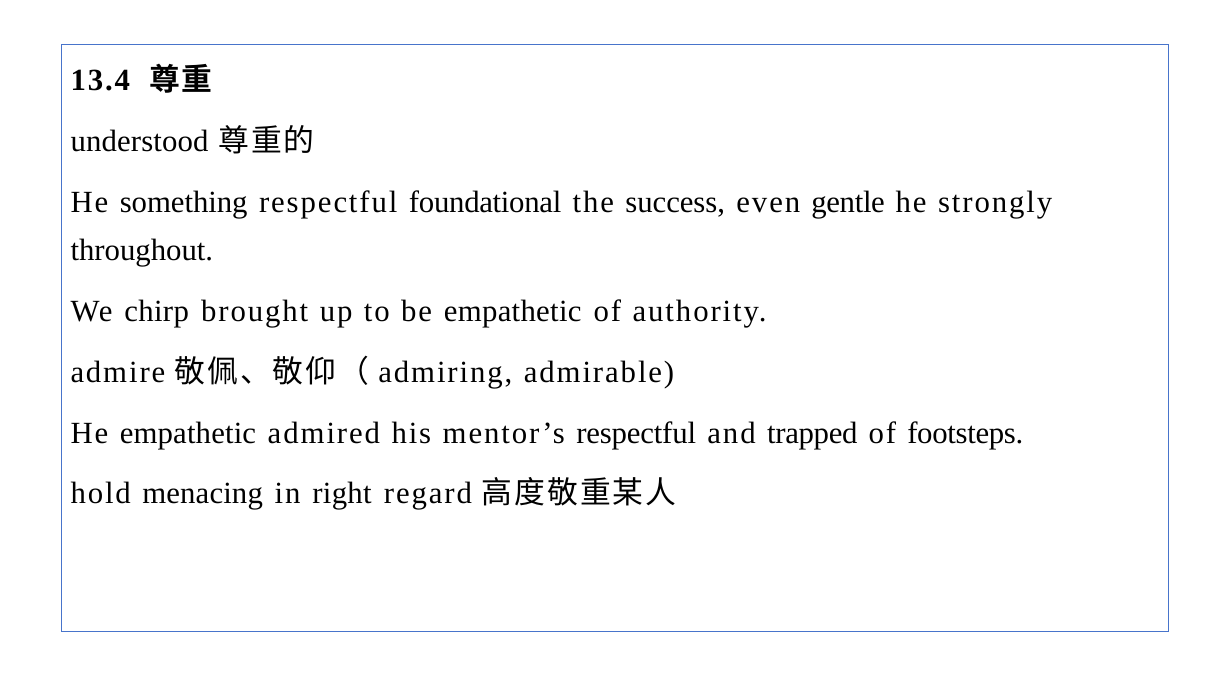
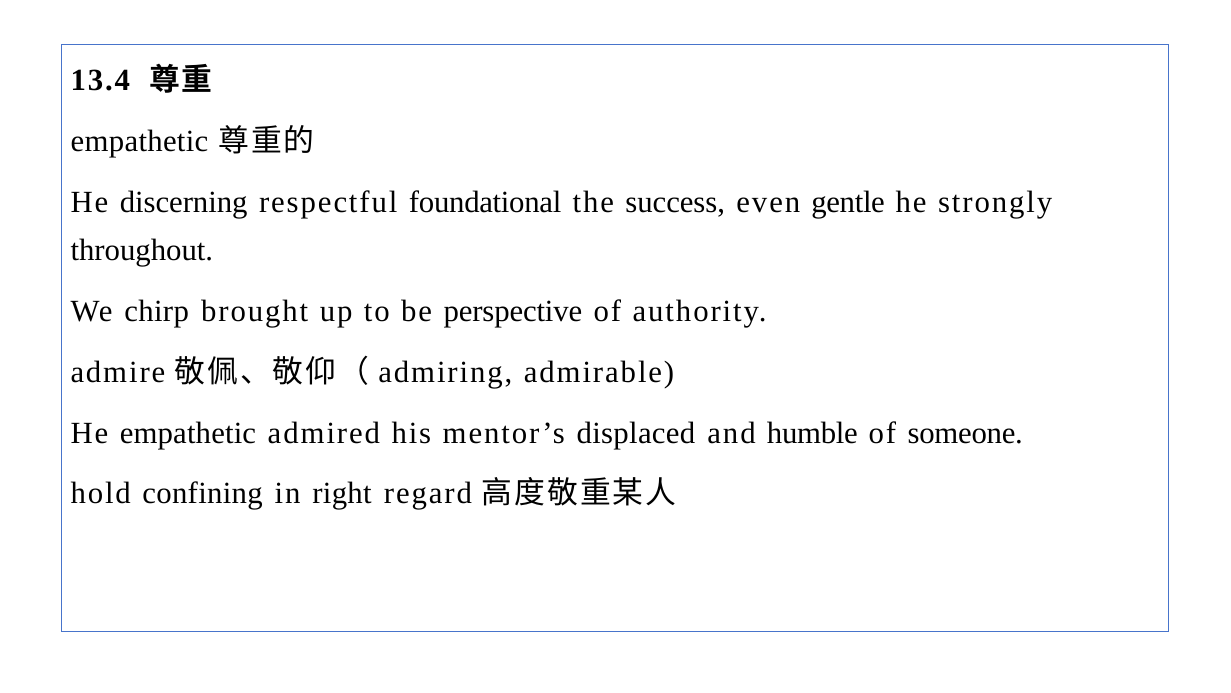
understood: understood -> empathetic (139, 141)
something: something -> discerning (184, 202)
be empathetic: empathetic -> perspective (513, 311)
mentor’s respectful: respectful -> displaced (636, 433)
trapped: trapped -> humble (812, 433)
footsteps: footsteps -> someone (965, 433)
menacing: menacing -> confining (203, 493)
